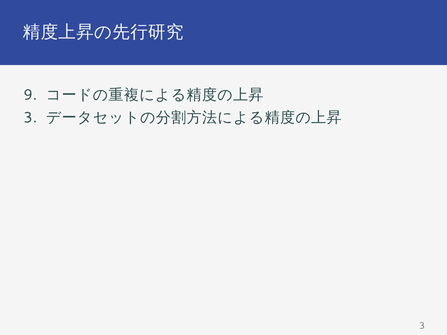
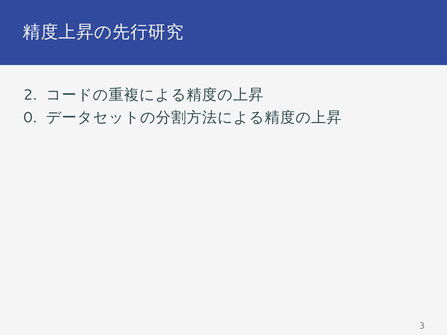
9: 9 -> 2 (30, 95)
3: 3 -> 0 (30, 118)
